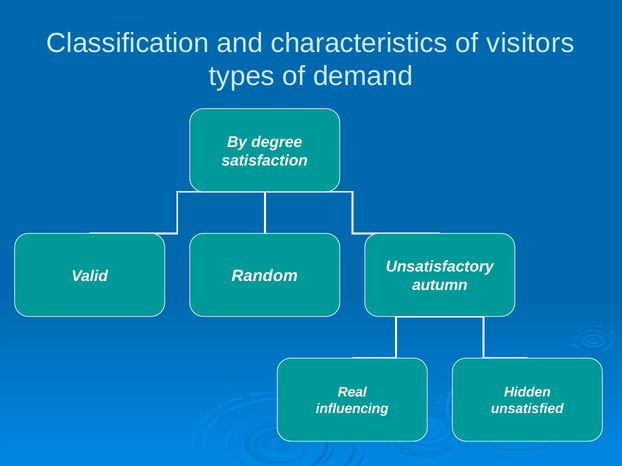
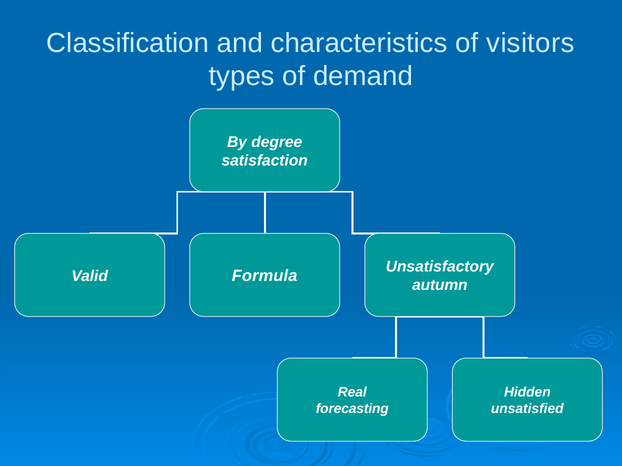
Random: Random -> Formula (265, 276)
influencing: influencing -> forecasting (352, 409)
